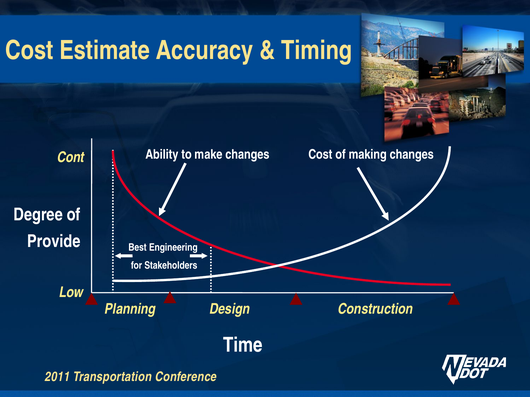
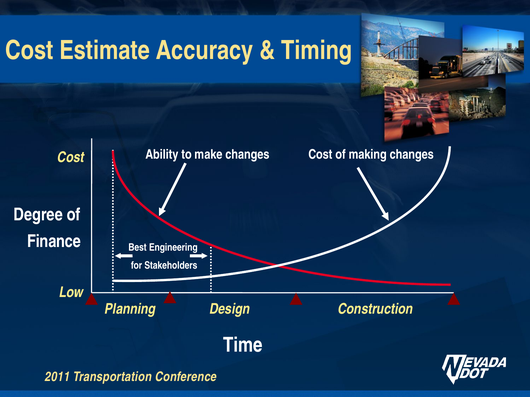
Cont: Cont -> Cost (71, 157)
Provide: Provide -> Finance (54, 241)
